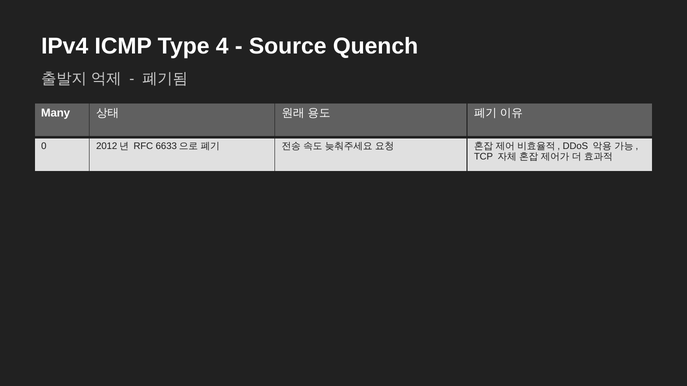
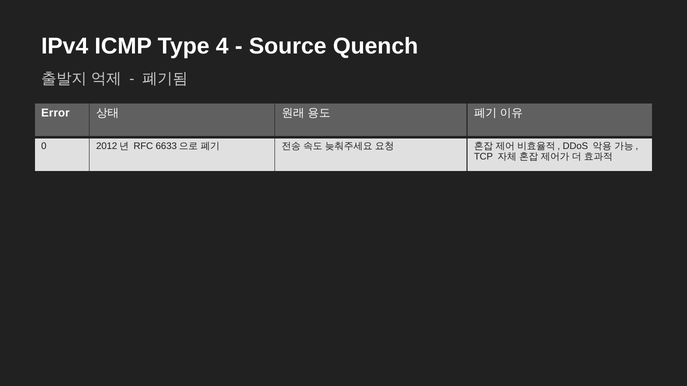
Many: Many -> Error (55, 113)
